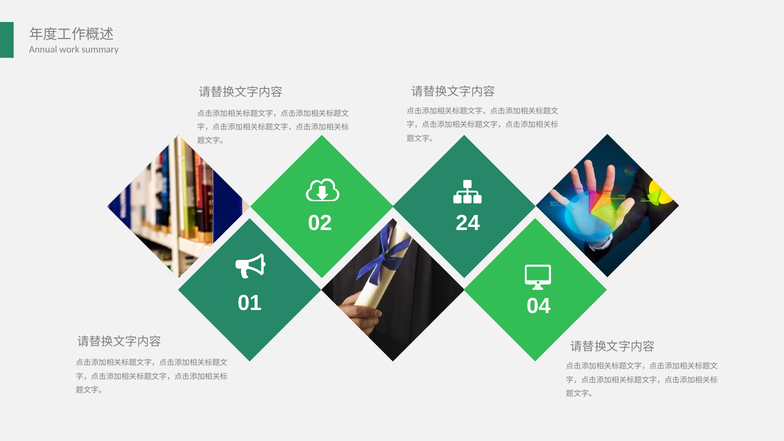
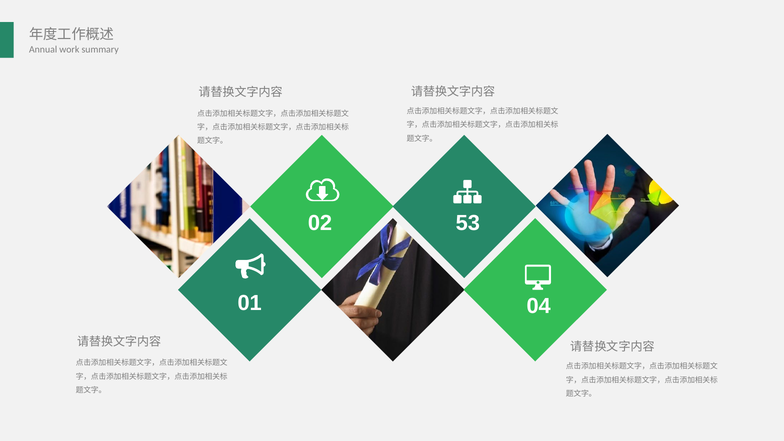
24: 24 -> 53 (468, 223)
